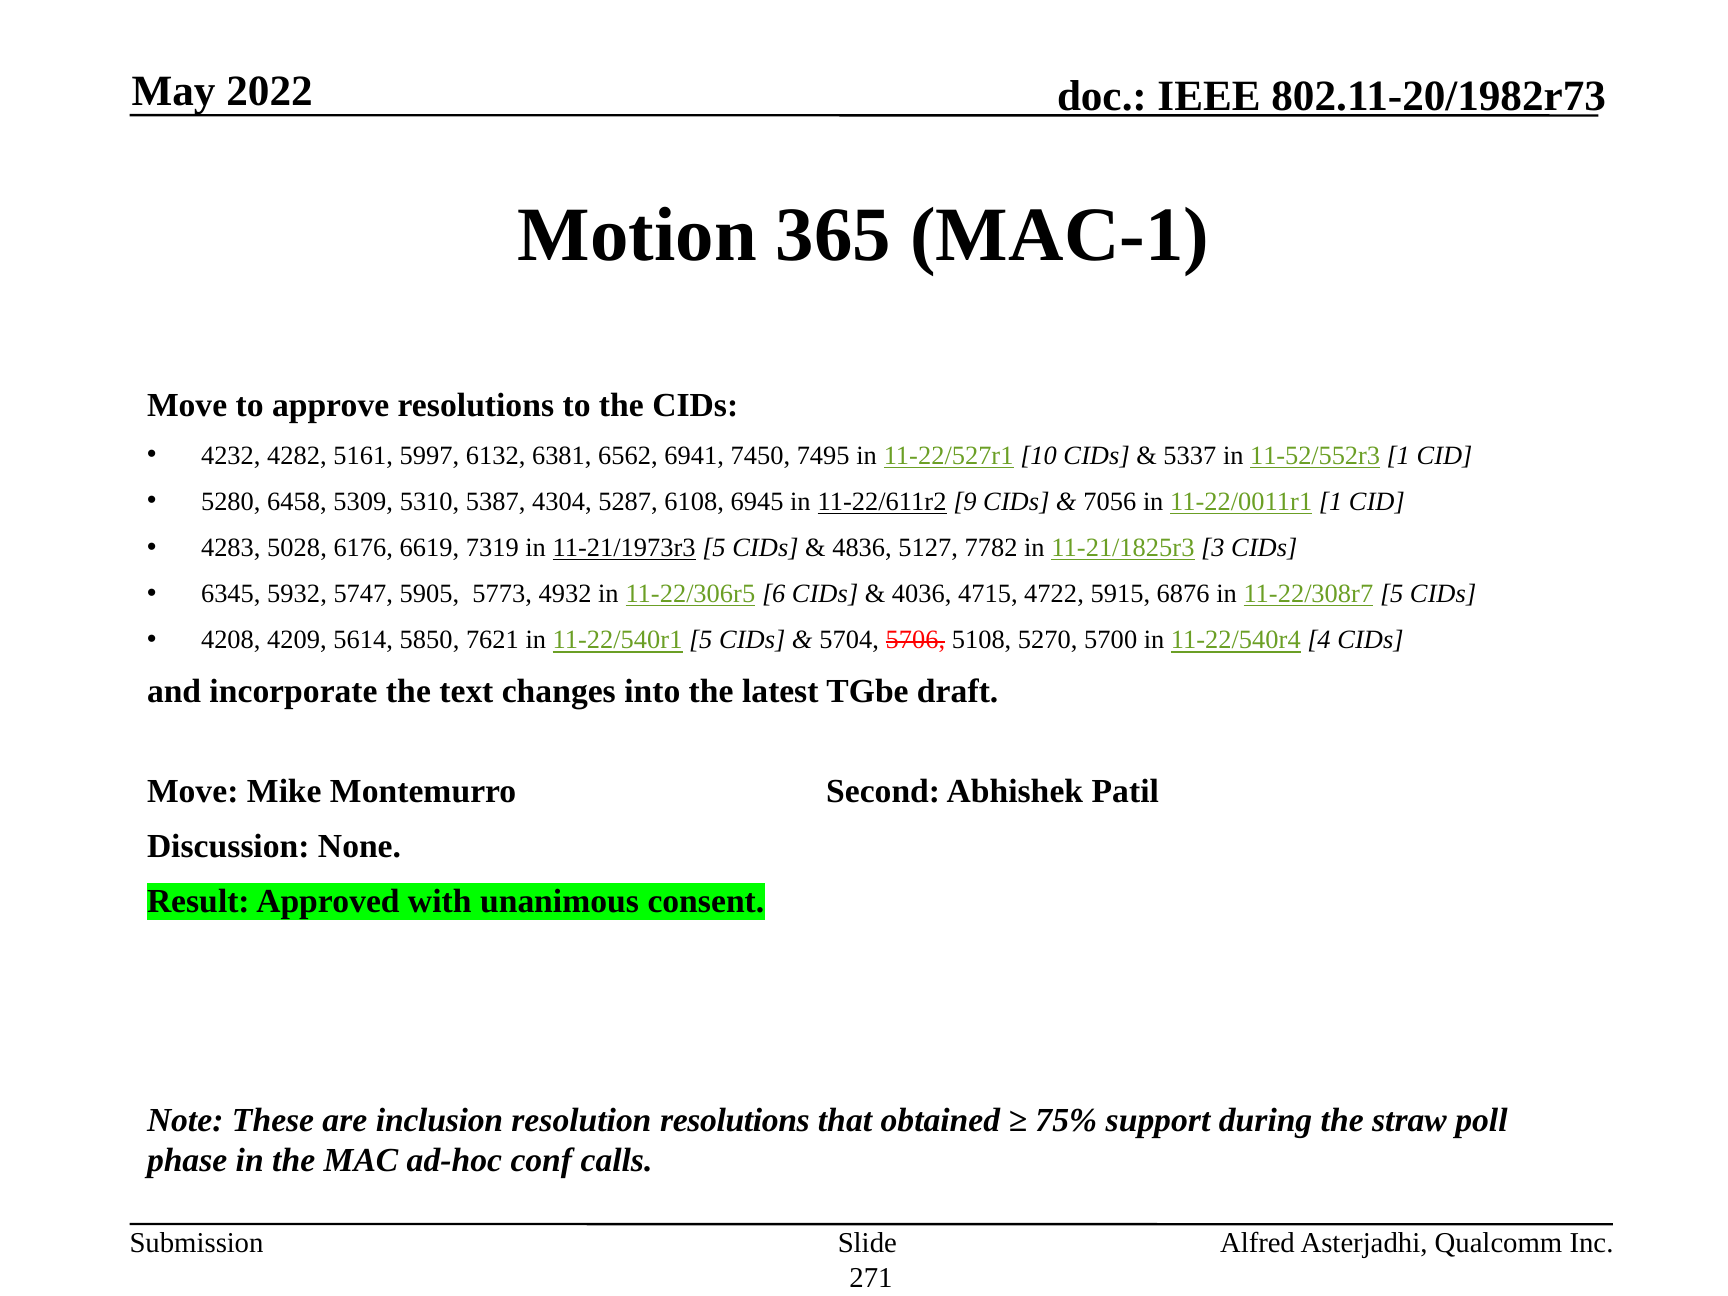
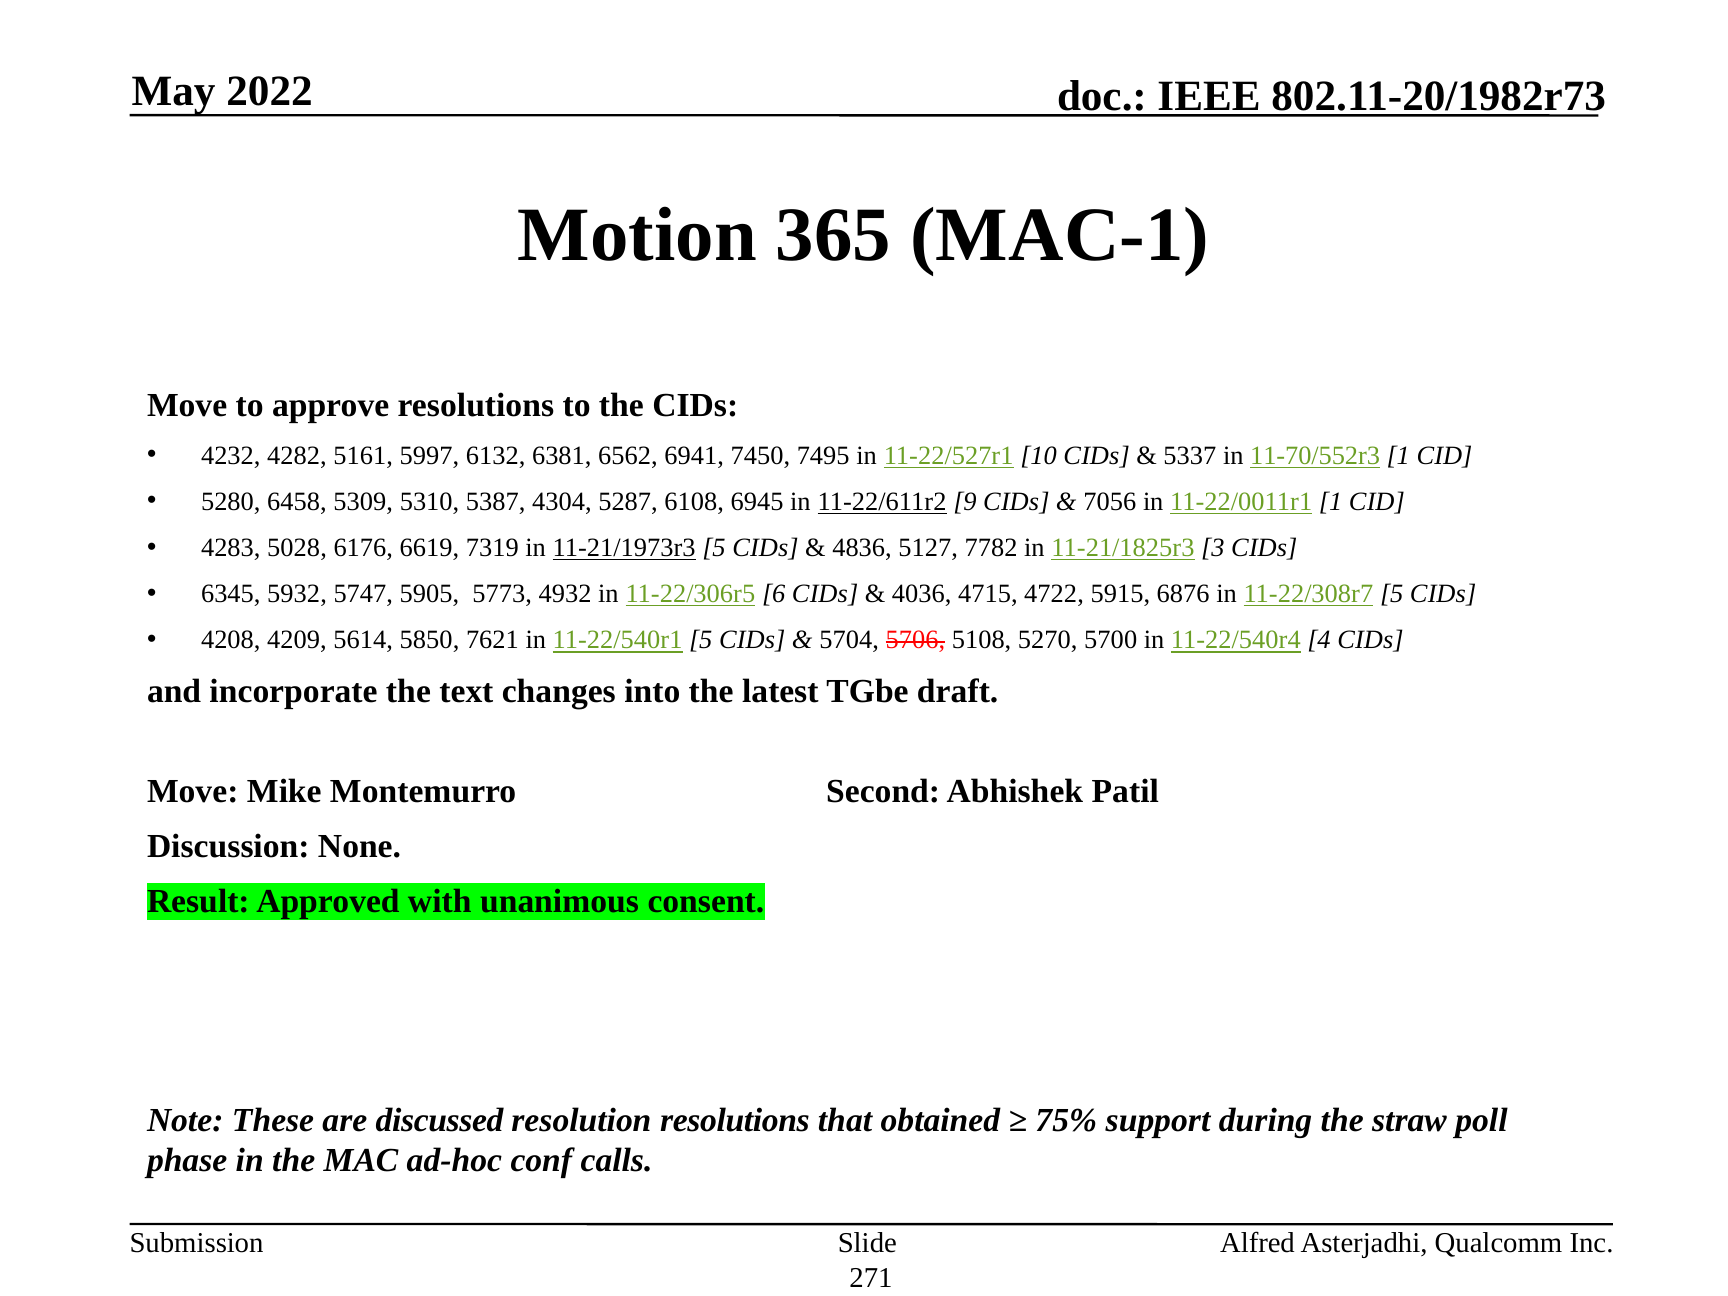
11-52/552r3: 11-52/552r3 -> 11-70/552r3 (1315, 456)
inclusion: inclusion -> discussed (440, 1120)
